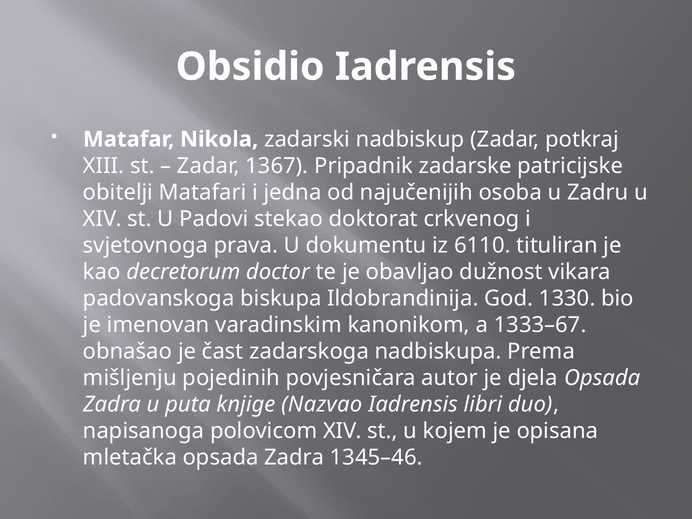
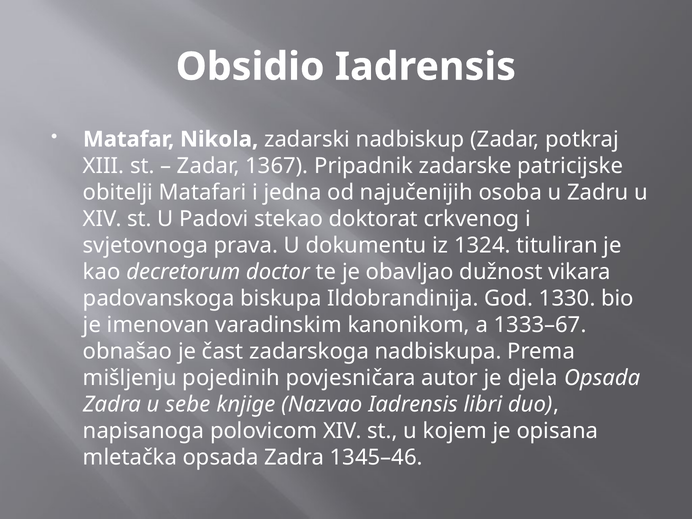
6110: 6110 -> 1324 (482, 245)
puta: puta -> sebe (188, 404)
